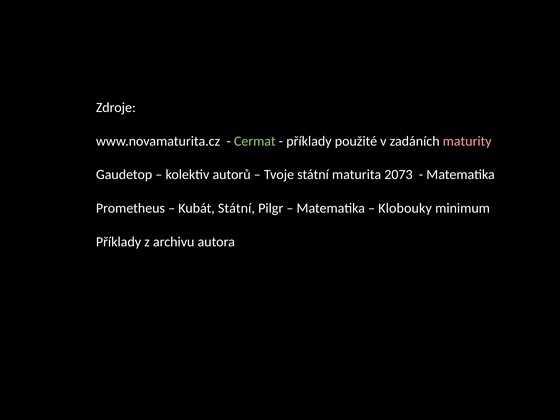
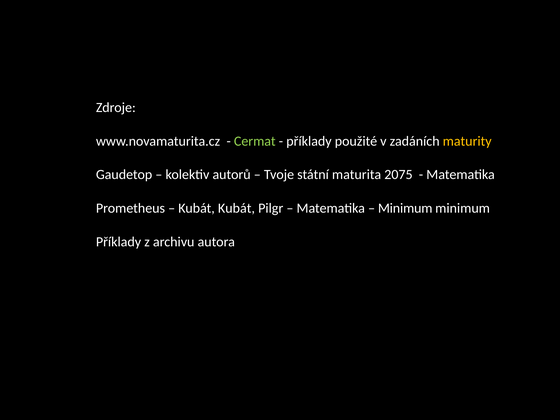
maturity colour: pink -> yellow (467, 141)
2073: 2073 -> 2075 (398, 175)
Kubát Státní: Státní -> Kubát (236, 208)
Klobouky: Klobouky -> Minimum (405, 208)
